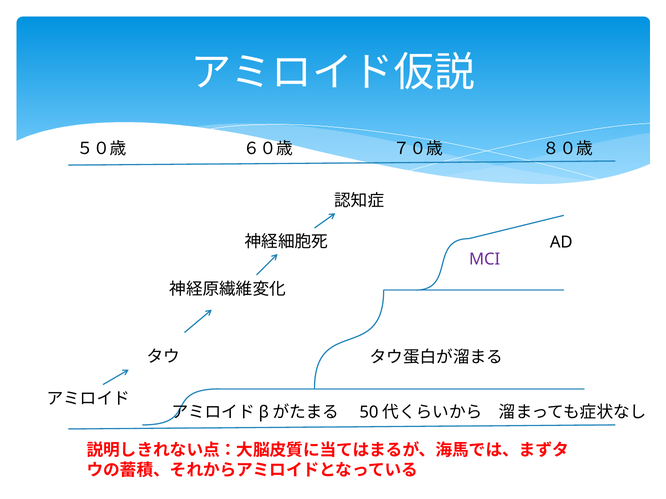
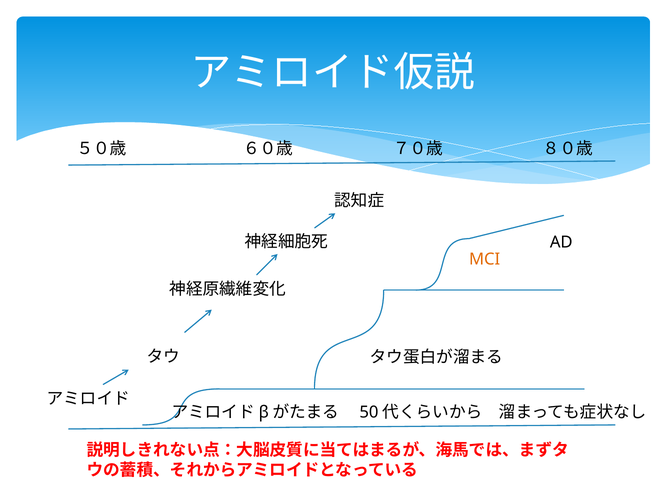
MCI colour: purple -> orange (485, 260)
